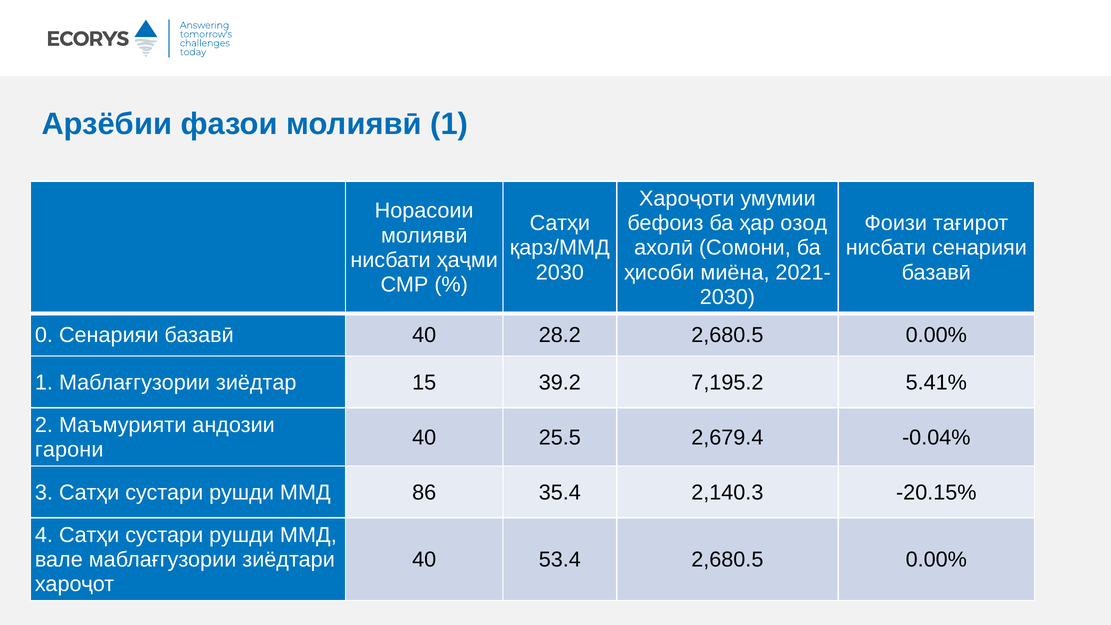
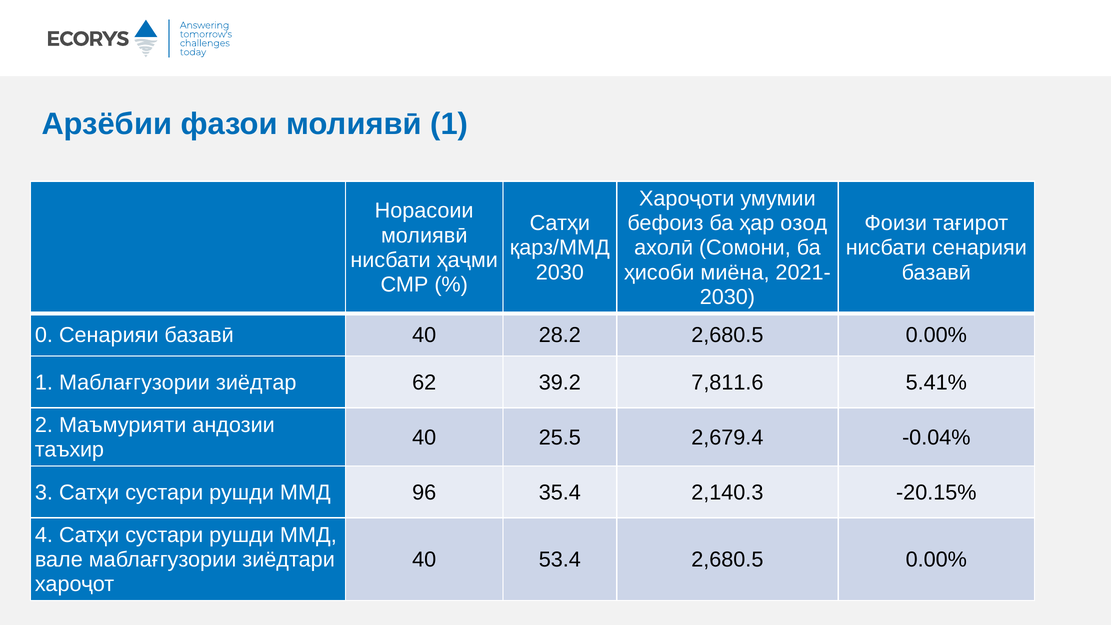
15: 15 -> 62 (424, 382)
7,195.2: 7,195.2 -> 7,811.6 (727, 382)
гарони: гарони -> таъхир (69, 450)
86: 86 -> 96 (424, 492)
